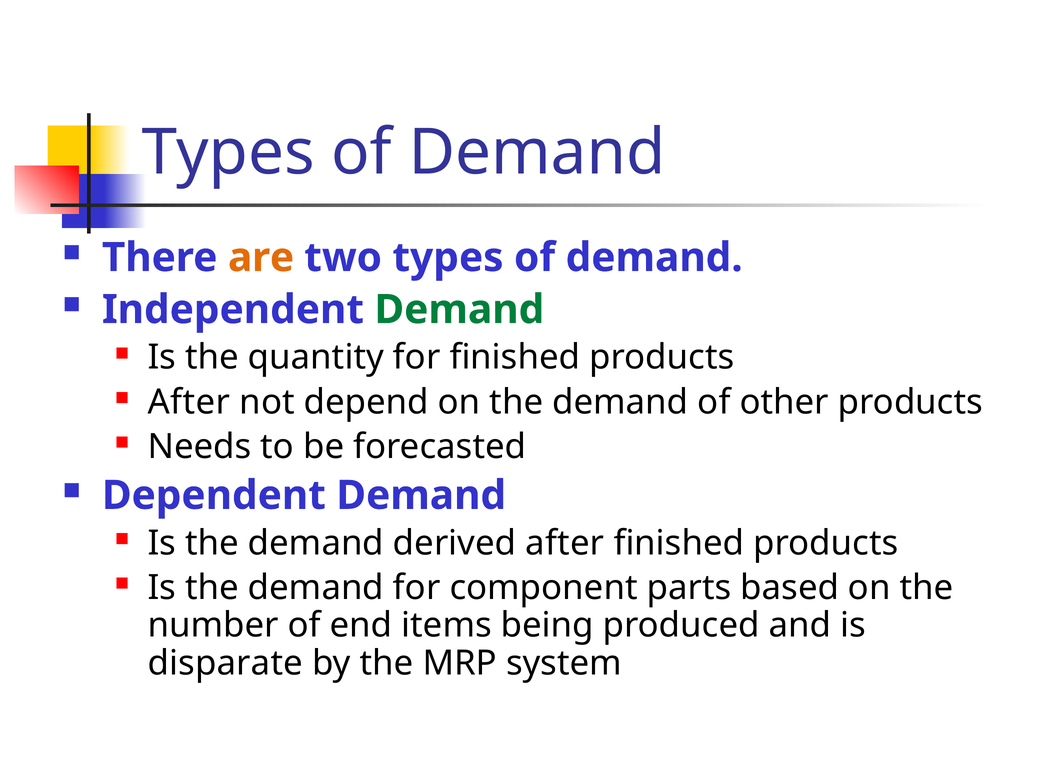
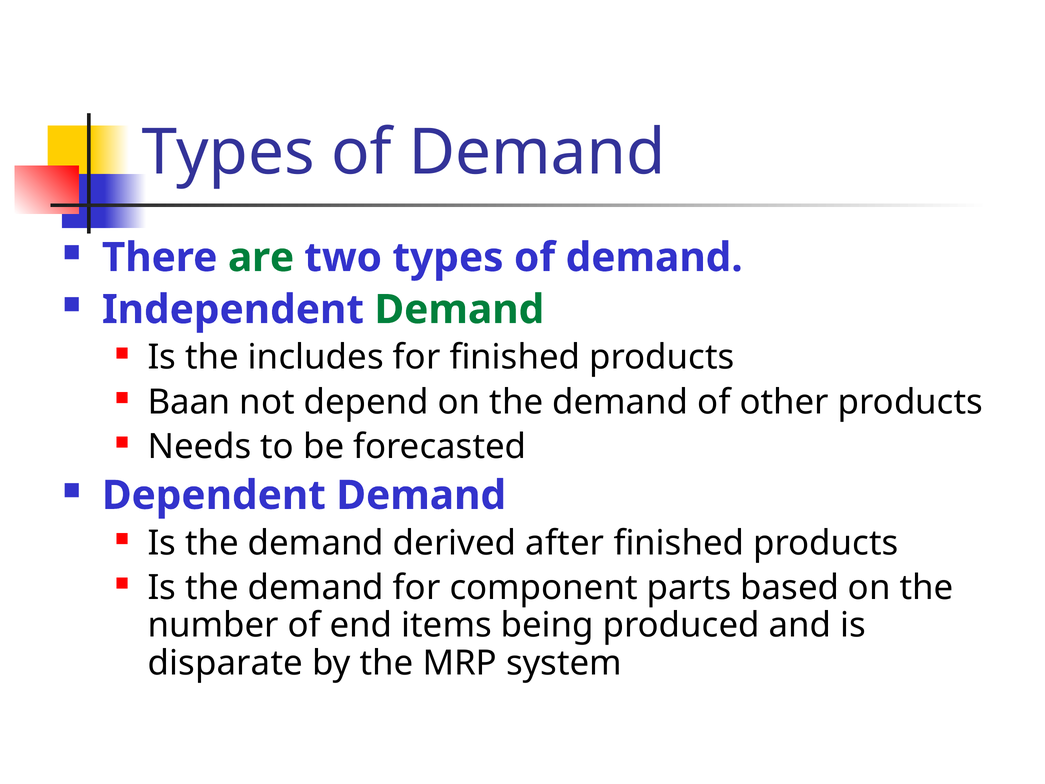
are colour: orange -> green (261, 258)
quantity: quantity -> includes (316, 357)
After: After -> Baan (189, 402)
